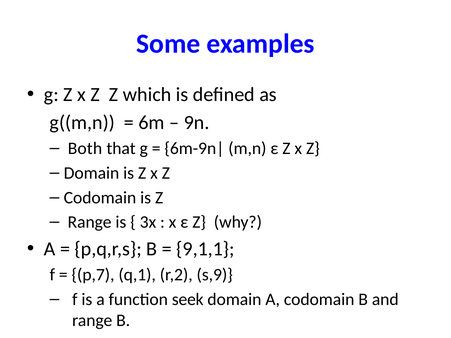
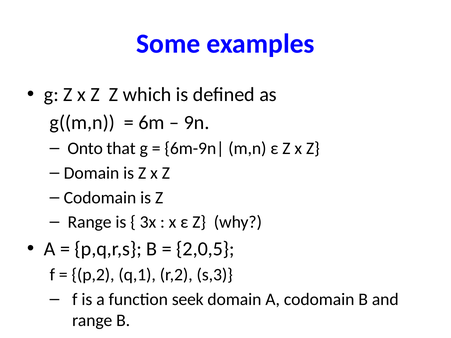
Both: Both -> Onto (85, 149)
9,1,1: 9,1,1 -> 2,0,5 (205, 249)
p,7: p,7 -> p,2 (93, 275)
s,9: s,9 -> s,3 (215, 275)
